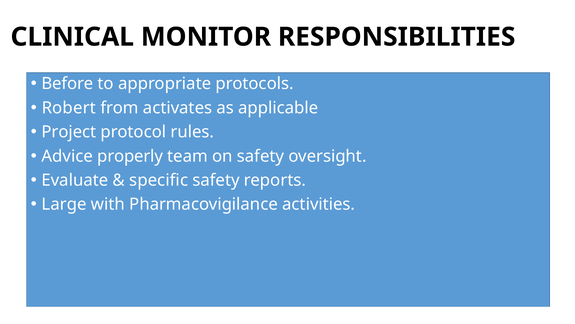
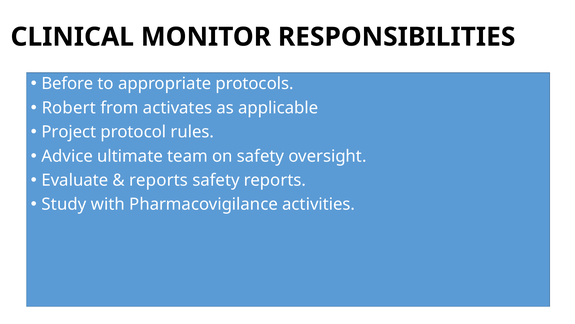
properly: properly -> ultimate (130, 156)
specific: specific -> reports (159, 180)
Large: Large -> Study (64, 204)
